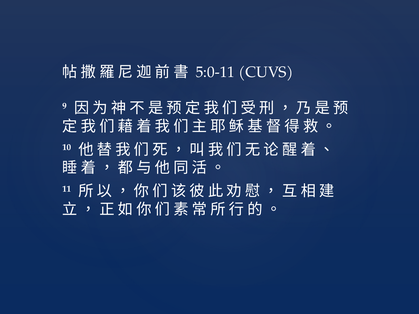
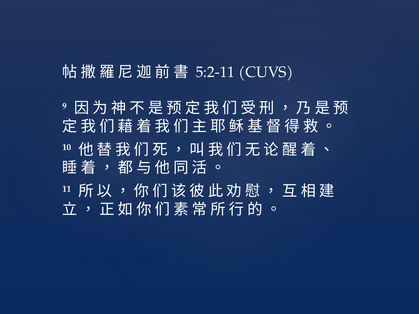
5:0-11: 5:0-11 -> 5:2-11 (215, 72)
